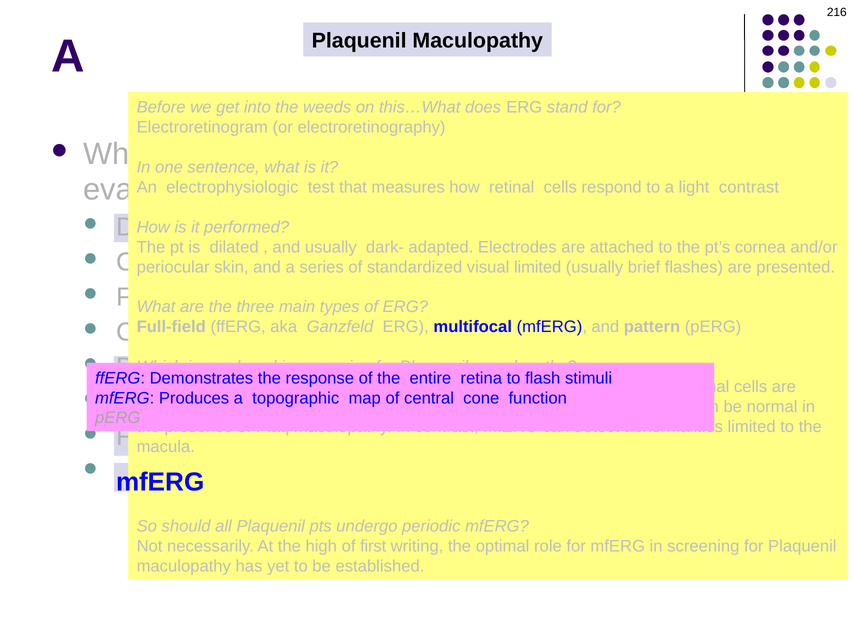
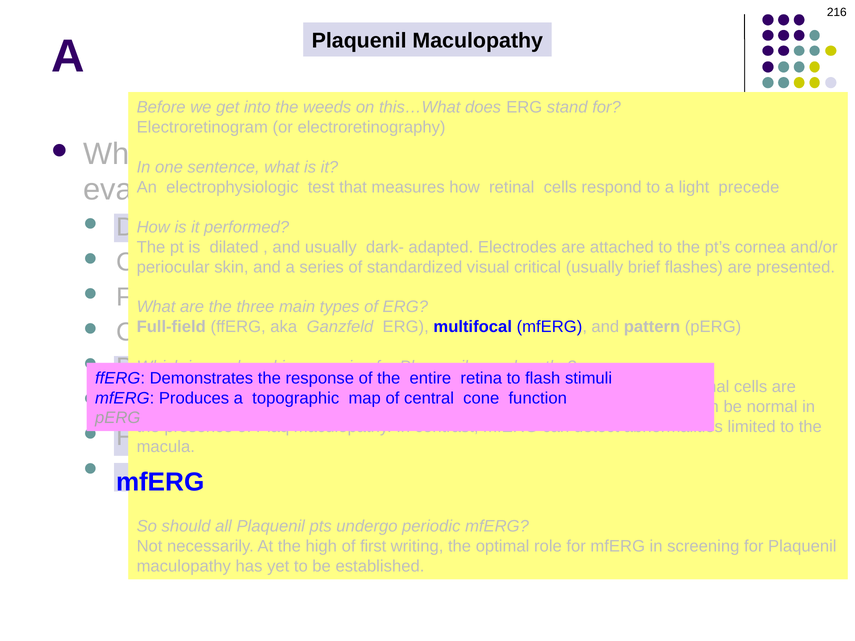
contrast: contrast -> precede (749, 187)
visual limited: limited -> critical (538, 267)
